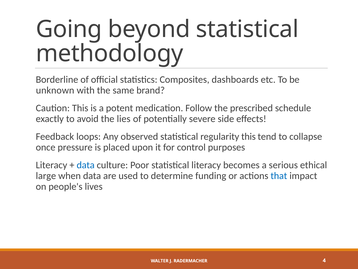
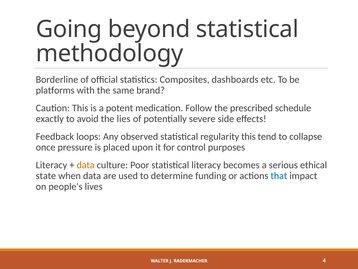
unknown: unknown -> platforms (55, 90)
data colour: blue -> orange (86, 165)
large: large -> state (46, 176)
